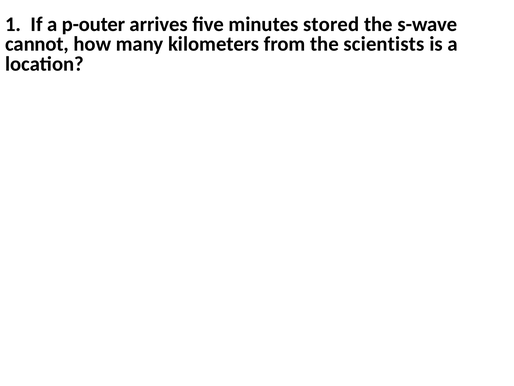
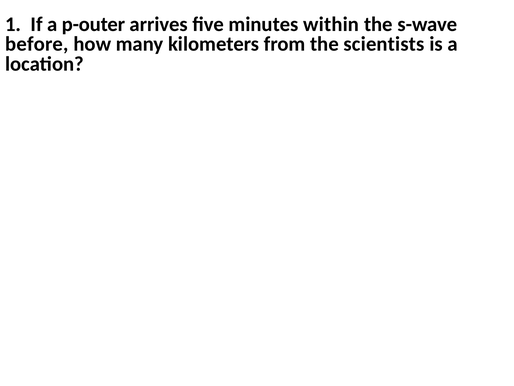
stored: stored -> within (331, 24)
cannot: cannot -> before (37, 44)
